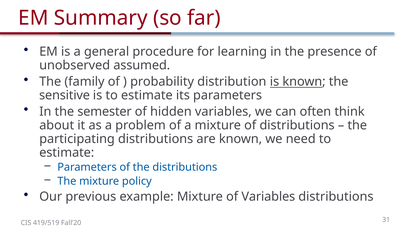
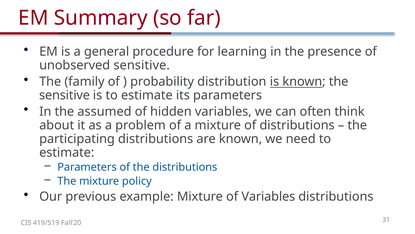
unobserved assumed: assumed -> sensitive (142, 65)
semester: semester -> assumed (104, 111)
